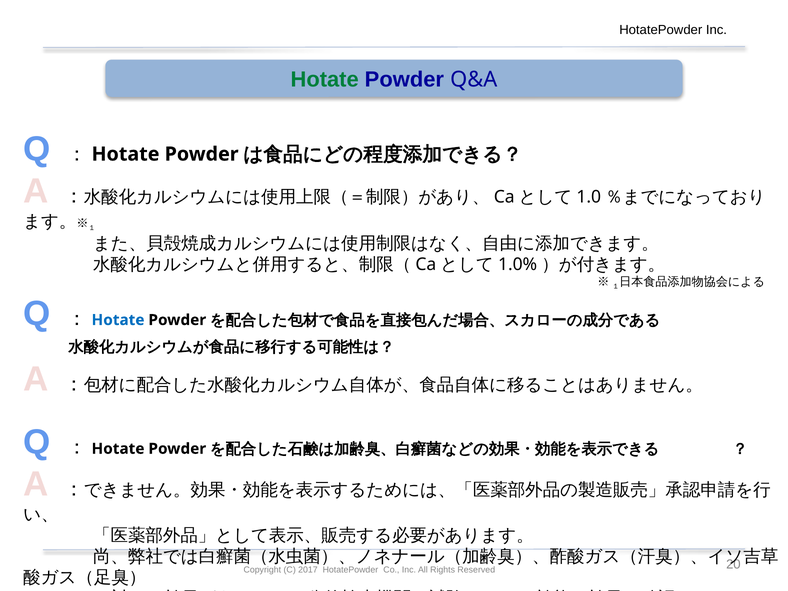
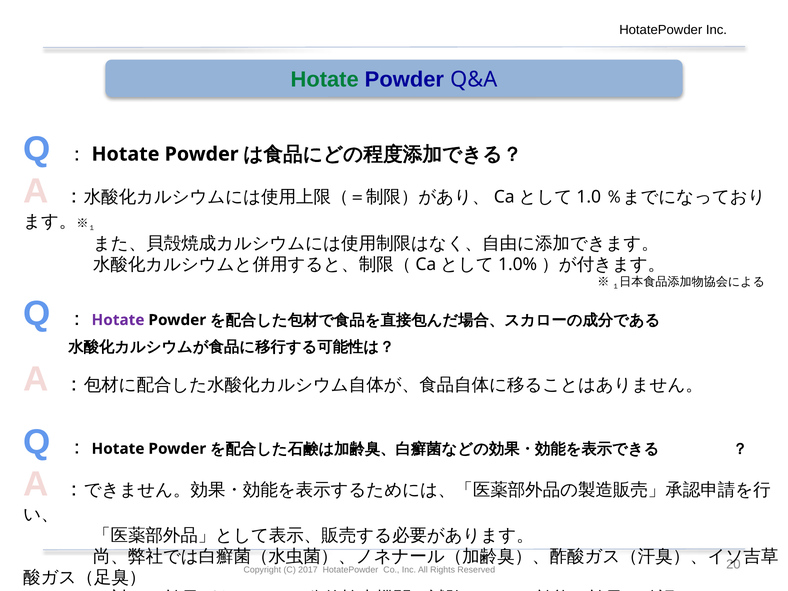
Hotate colour: blue -> purple (118, 320)
